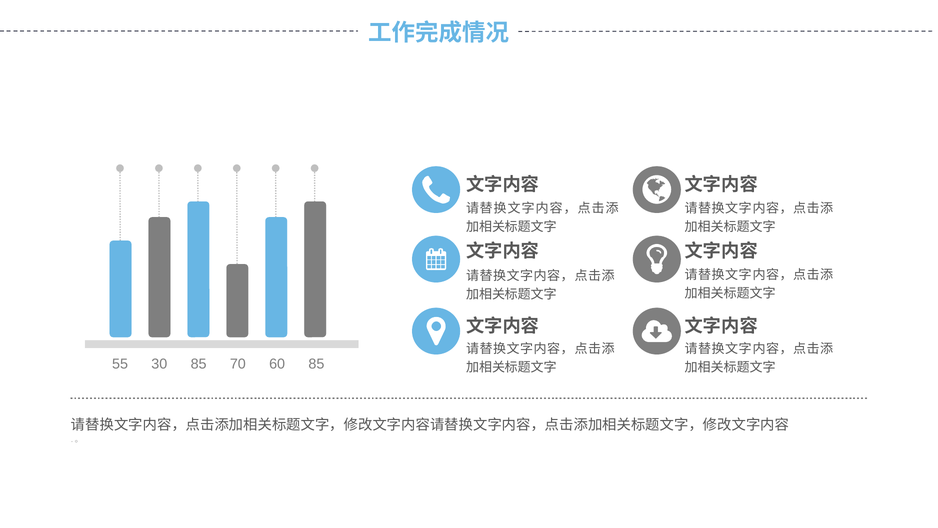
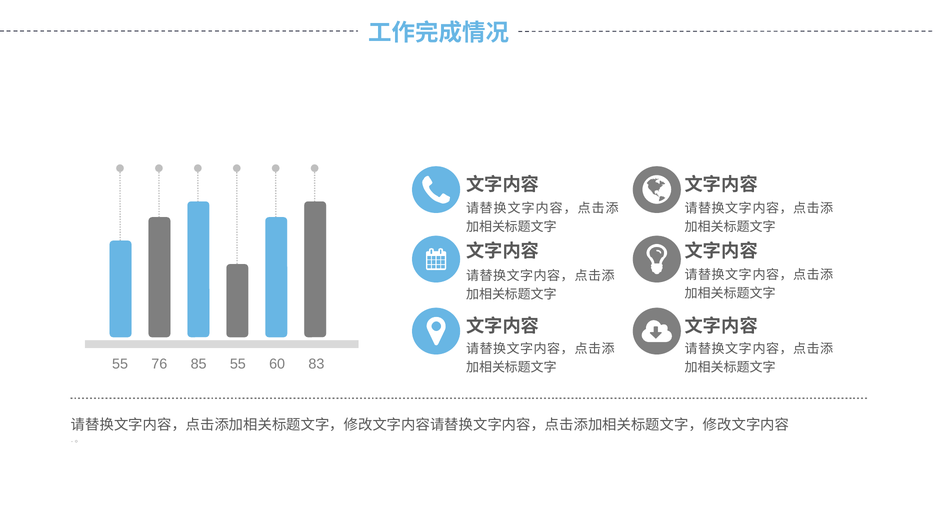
30: 30 -> 76 (159, 364)
85 70: 70 -> 55 (238, 364)
60 85: 85 -> 83 (316, 364)
